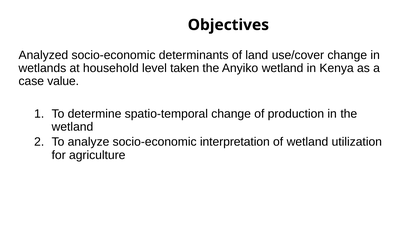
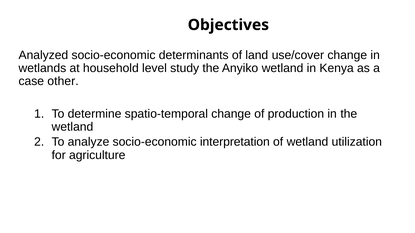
taken: taken -> study (185, 68)
value: value -> other (63, 81)
